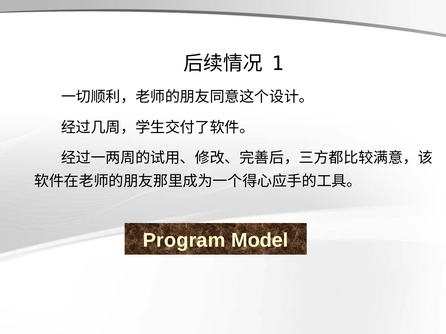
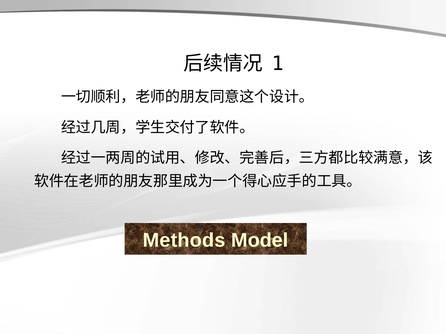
Program: Program -> Methods (184, 241)
